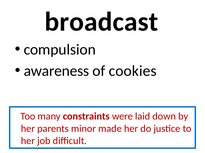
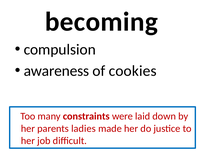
broadcast: broadcast -> becoming (101, 22)
minor: minor -> ladies (83, 129)
